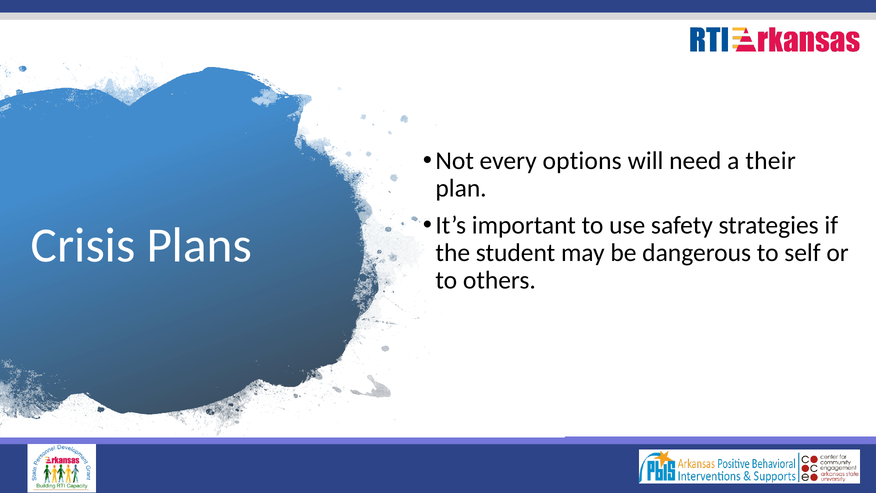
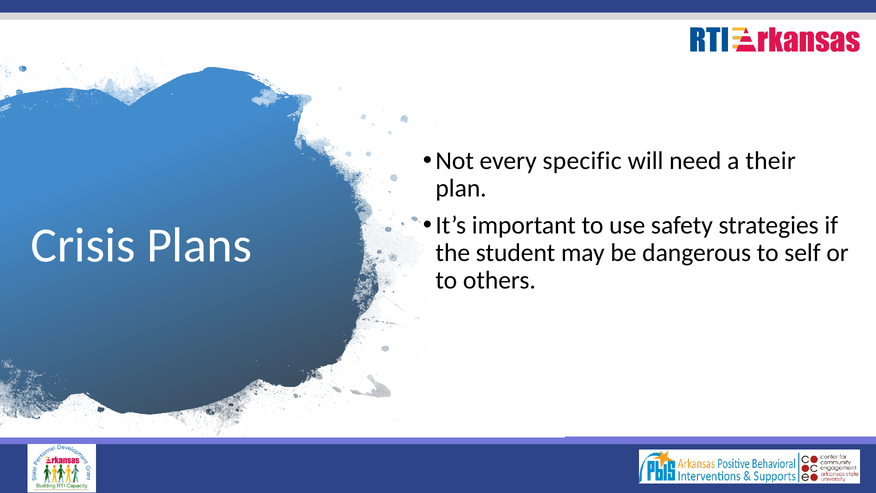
options: options -> specific (582, 161)
